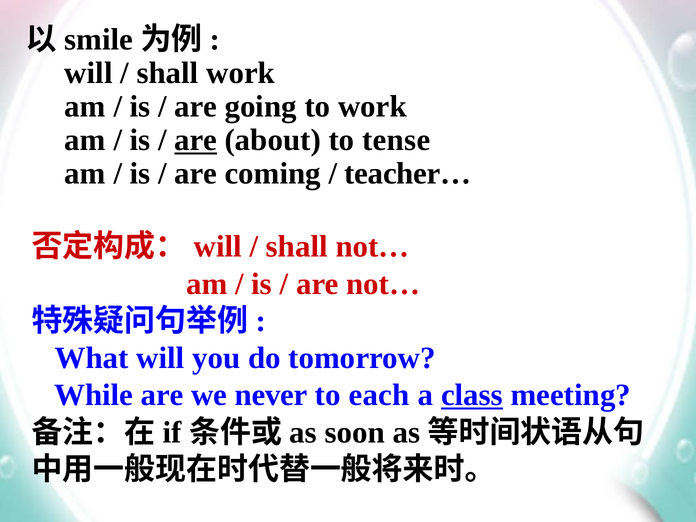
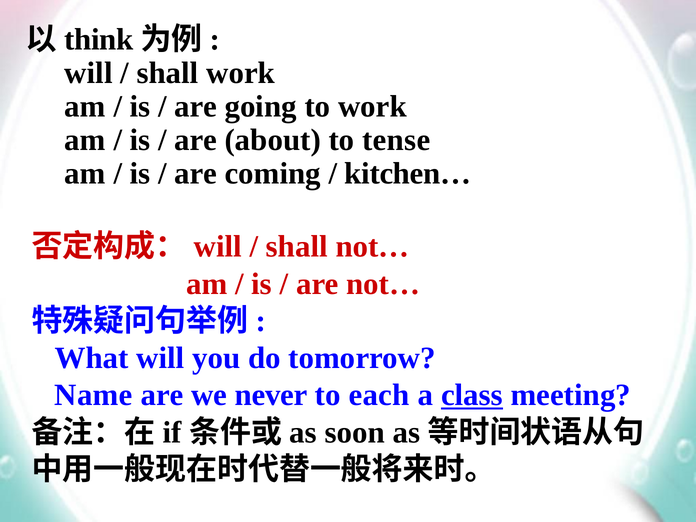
smile: smile -> think (99, 40)
are underline: present -> none (196, 140)
teacher…: teacher… -> kitchen… (408, 173)
While: While -> Name (94, 395)
